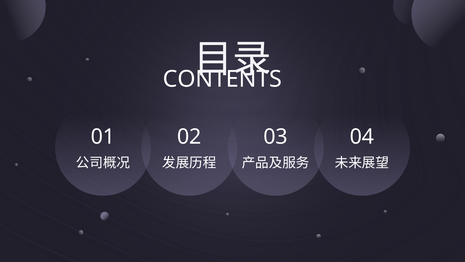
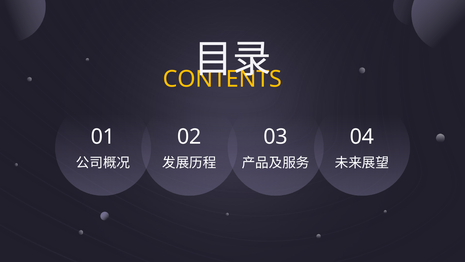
CONTENTS colour: white -> yellow (222, 79)
